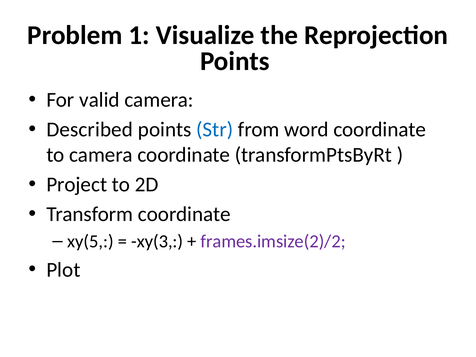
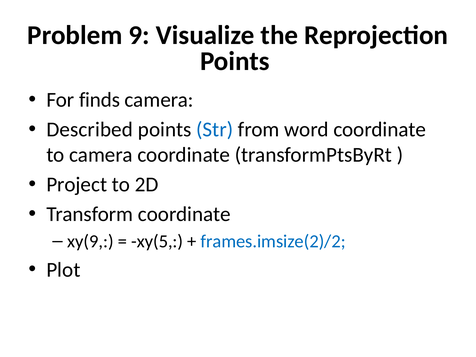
1: 1 -> 9 (139, 35)
valid: valid -> finds (100, 100)
xy(5: xy(5 -> xy(9 (90, 242)
xy(3: xy(3 -> xy(5 (157, 242)
frames.imsize(2)/2 colour: purple -> blue (273, 242)
